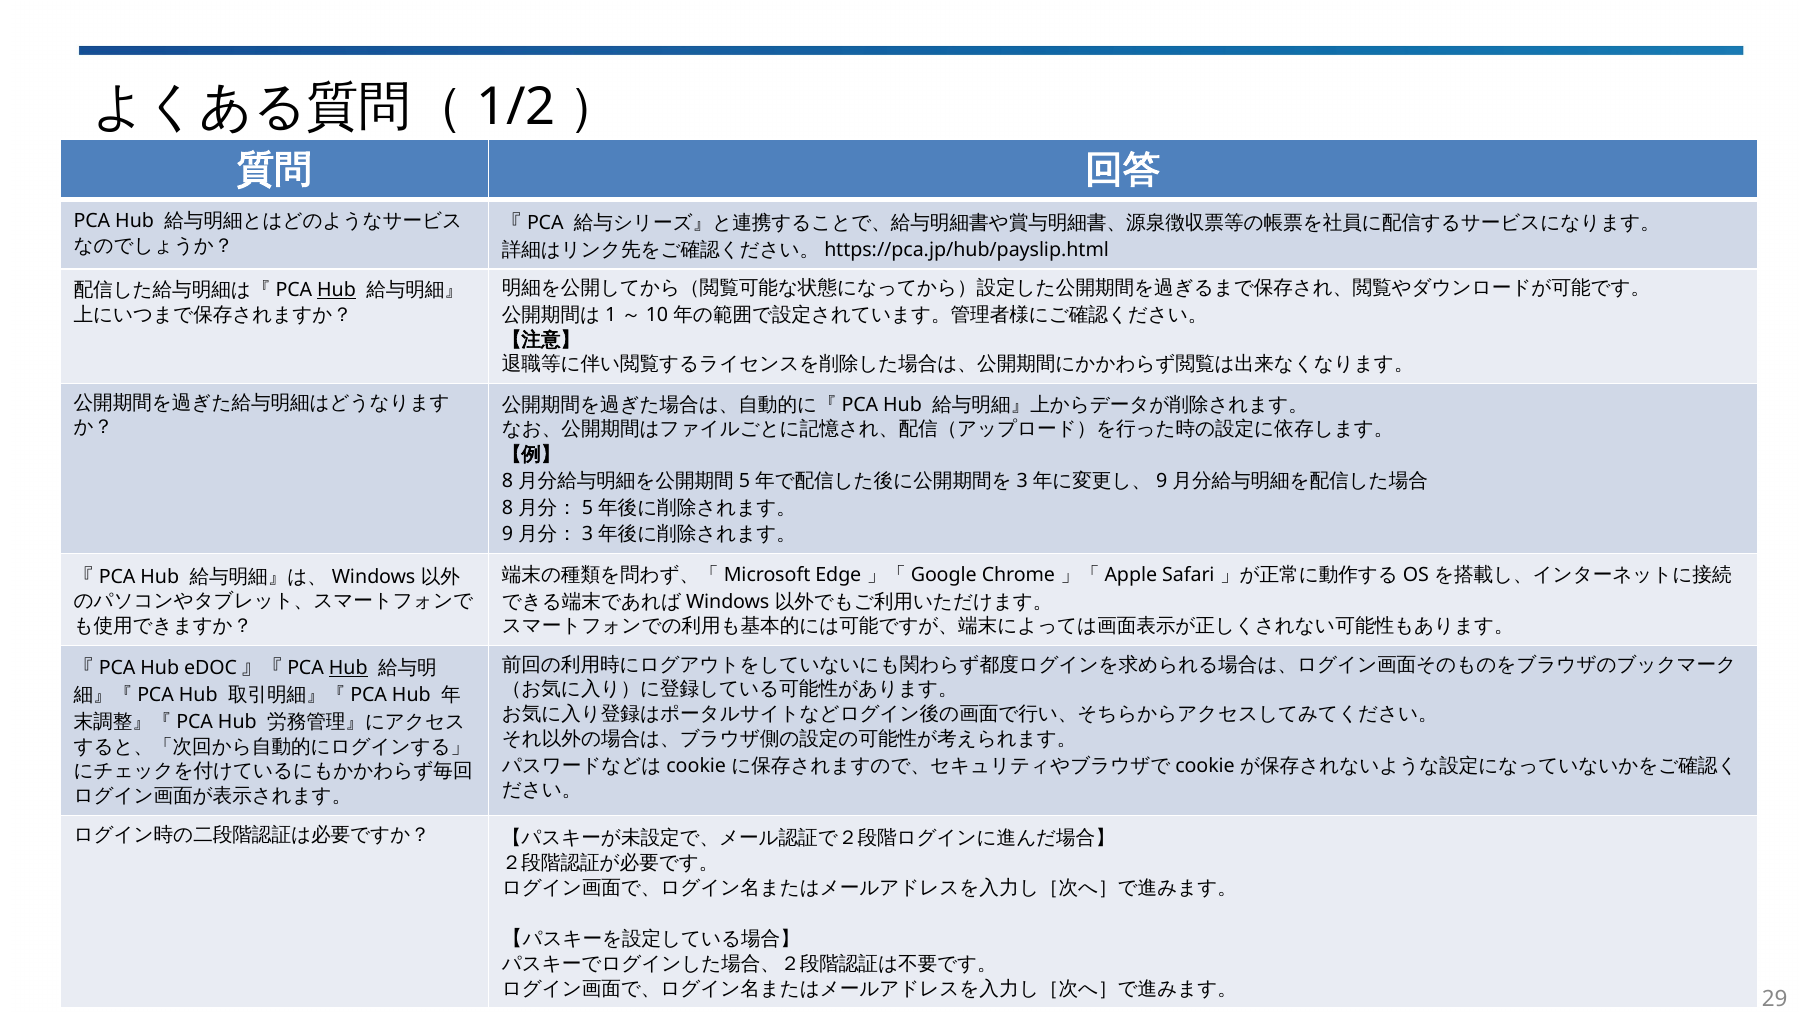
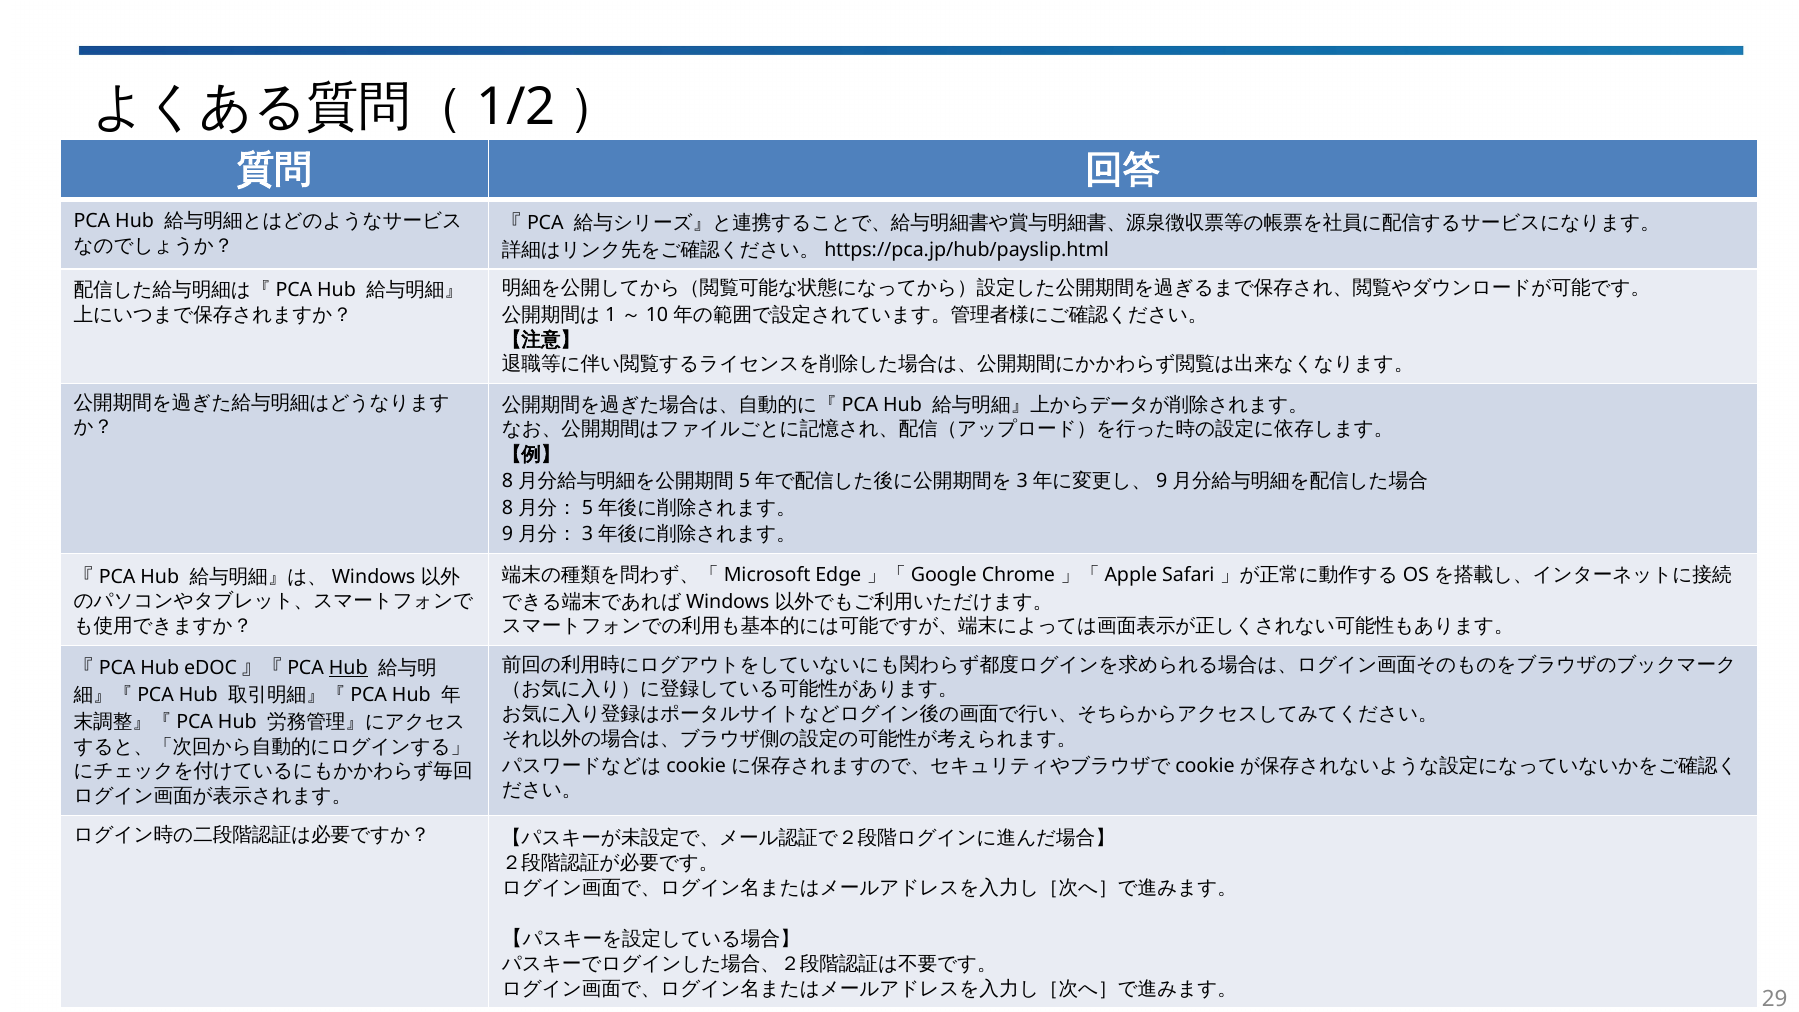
Hub underline: present -> none (337, 290)
